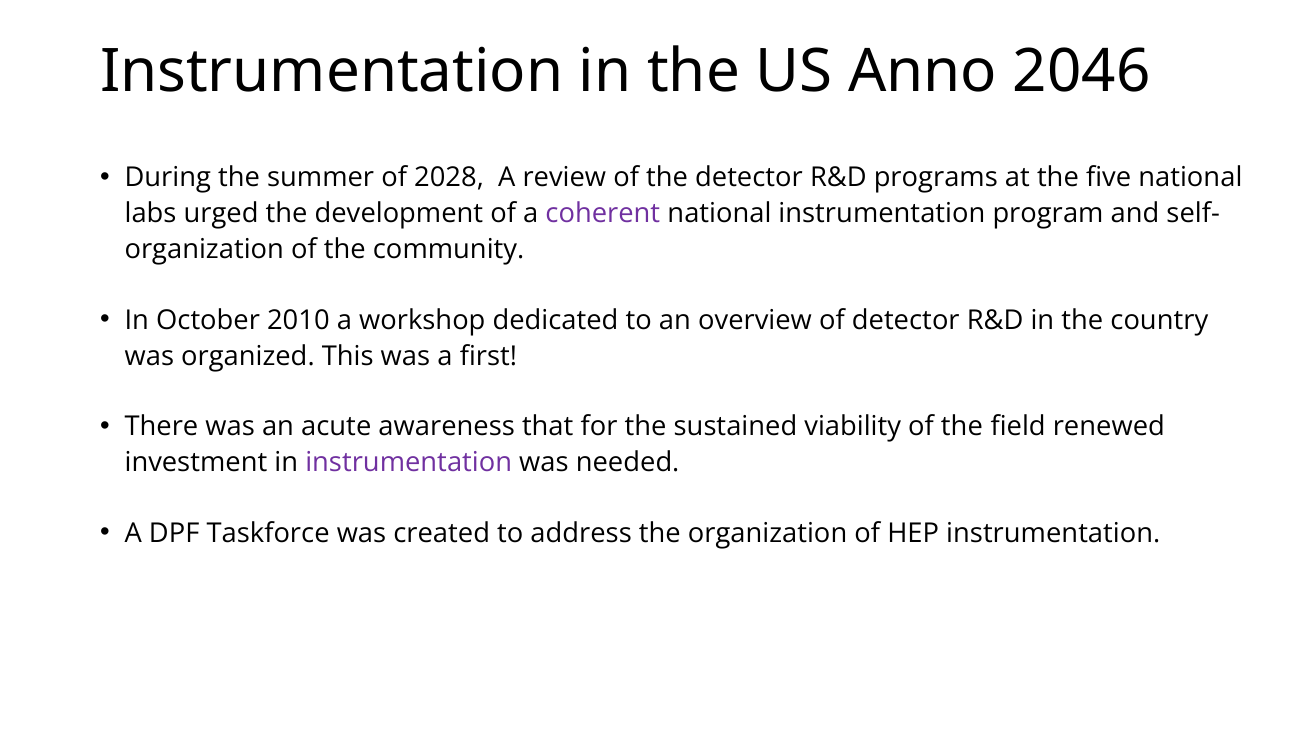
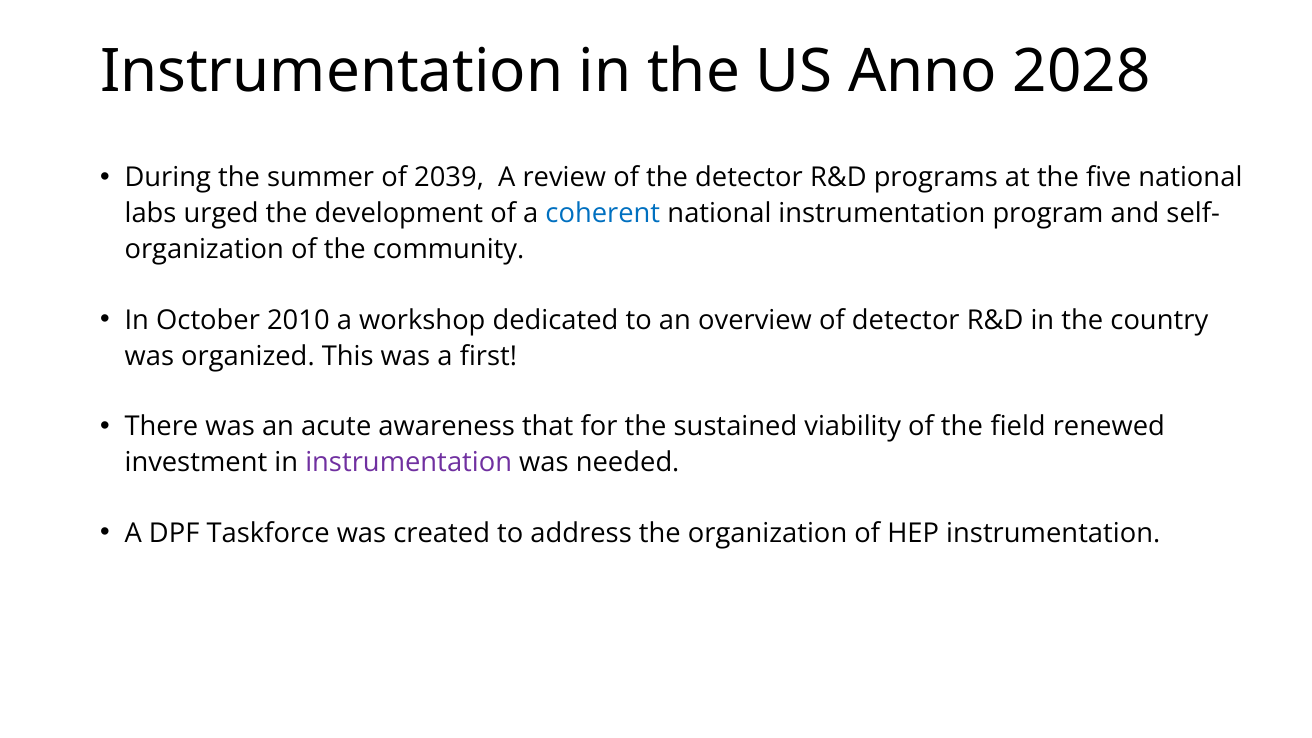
2046: 2046 -> 2028 (1082, 72)
2028: 2028 -> 2039 (449, 178)
coherent colour: purple -> blue (603, 214)
